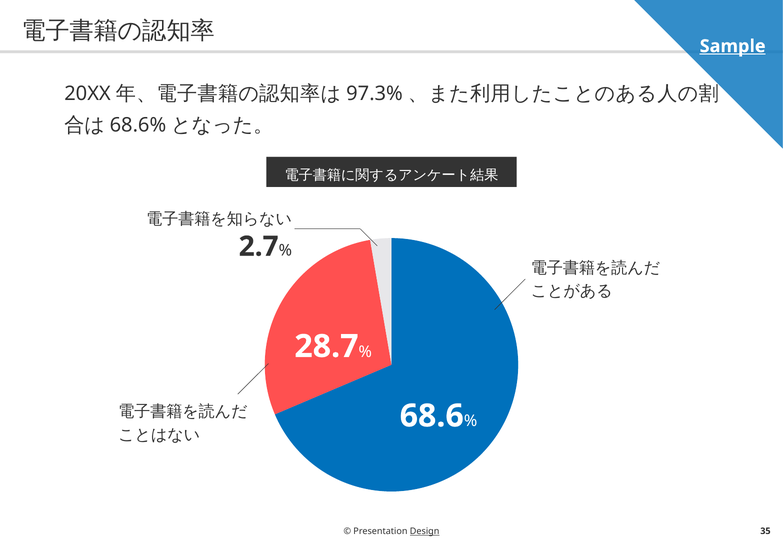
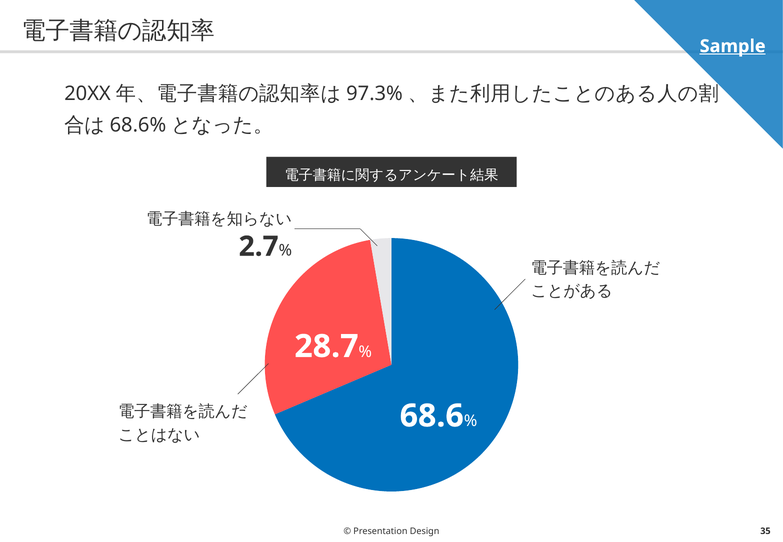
Design underline: present -> none (425, 531)
